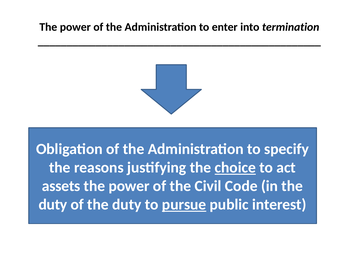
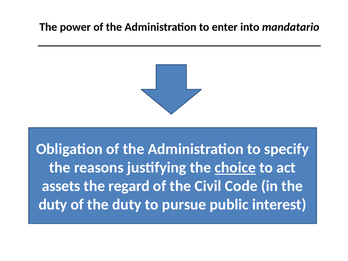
termination: termination -> mandatario (291, 27)
power: power -> regard (129, 186)
pursue underline: present -> none (184, 205)
